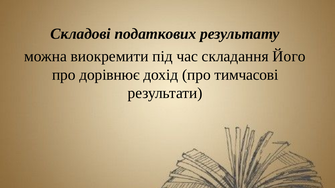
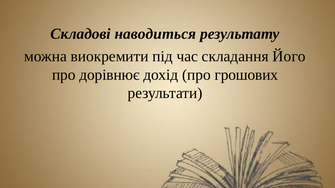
податкових: податкових -> наводиться (155, 34)
тимчасові: тимчасові -> грошових (246, 75)
